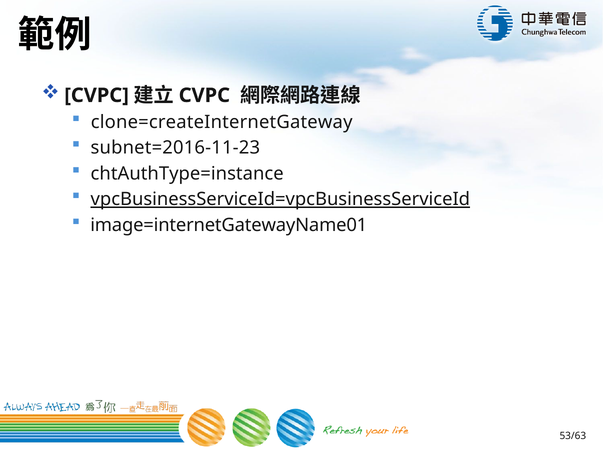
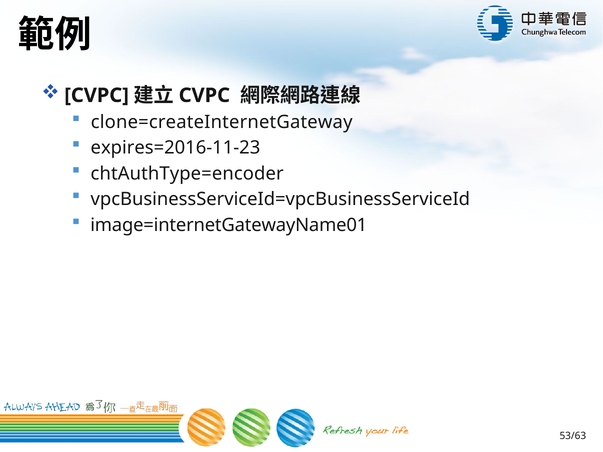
subnet=2016-11-23: subnet=2016-11-23 -> expires=2016-11-23 (175, 148)
chtAuthType=instance: chtAuthType=instance -> chtAuthType=encoder (187, 174)
vpcBusinessServiceId=vpcBusinessServiceId underline: present -> none (280, 199)
